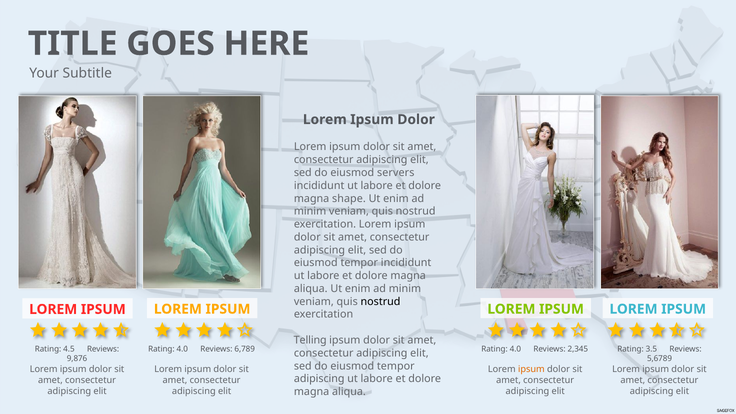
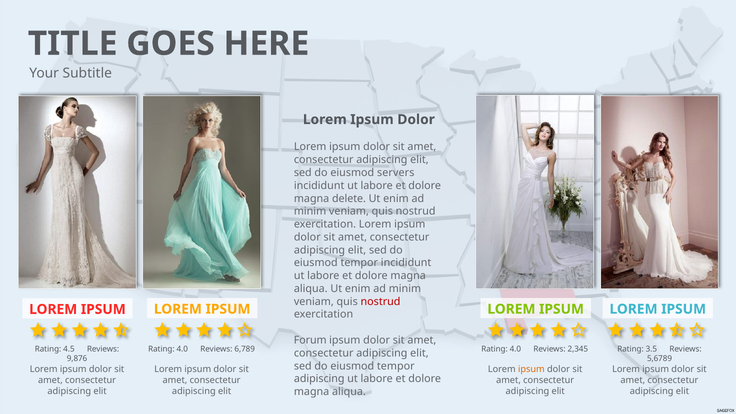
shape: shape -> delete (349, 198)
nostrud colour: black -> red (381, 302)
Telling: Telling -> Forum (310, 340)
